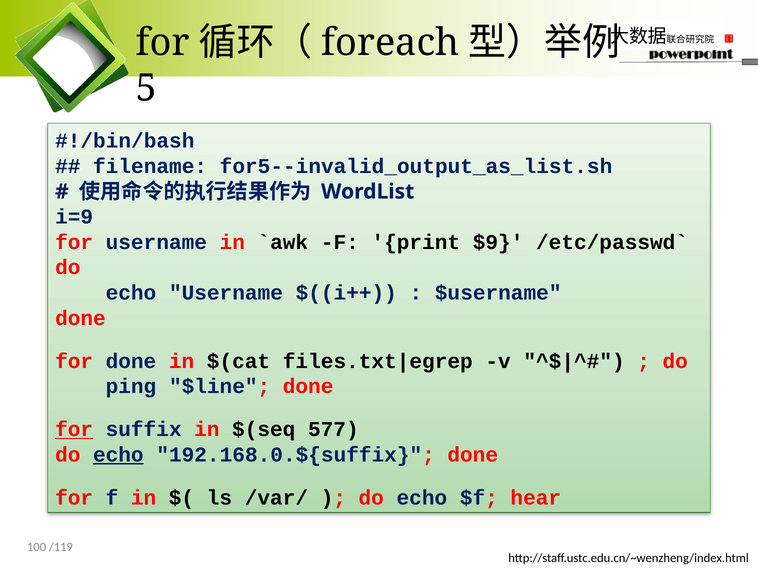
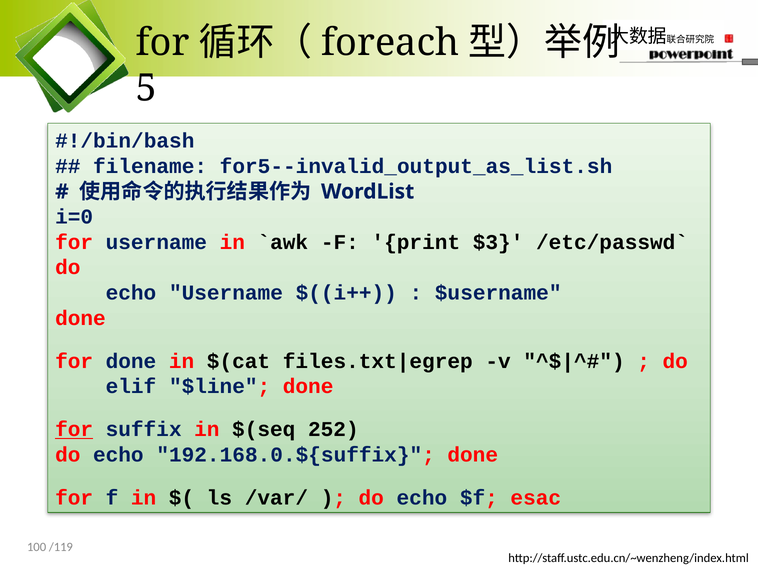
i=9: i=9 -> i=0 (74, 217)
$9: $9 -> $3 (498, 242)
ping: ping -> elif (131, 386)
577: 577 -> 252 (333, 429)
echo underline: present -> none (118, 454)
hear: hear -> esac (536, 497)
